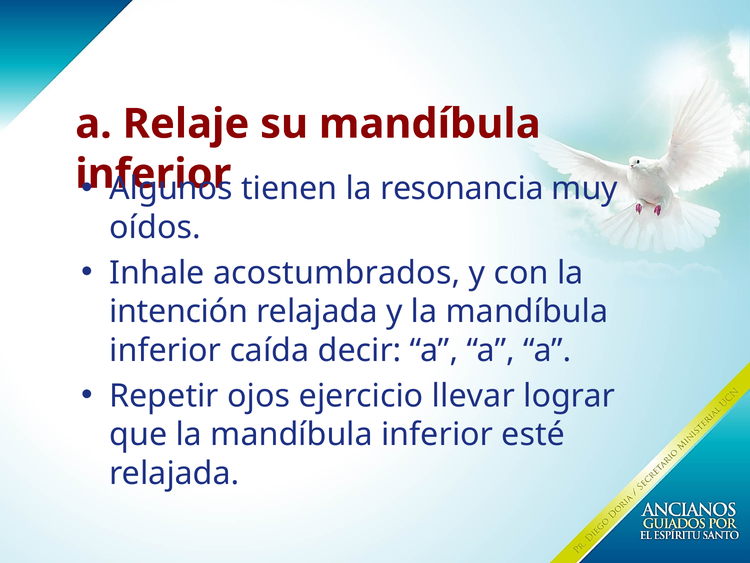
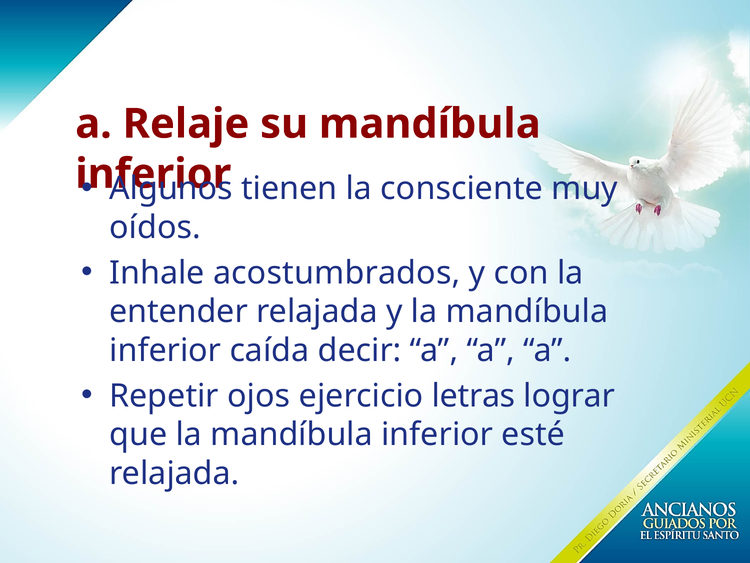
resonancia: resonancia -> consciente (462, 188)
intención: intención -> entender (179, 311)
llevar: llevar -> letras (474, 396)
